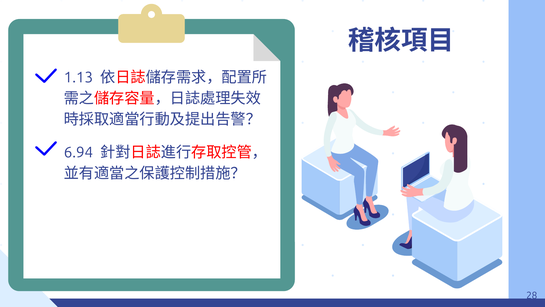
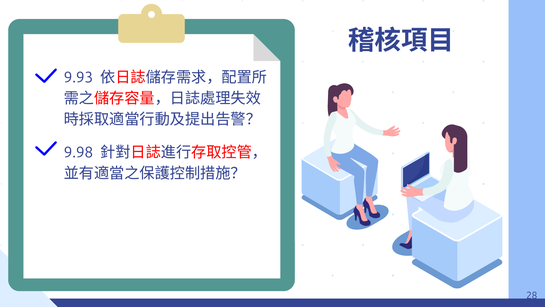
1.13: 1.13 -> 9.93 (78, 77)
6.94: 6.94 -> 9.98 (78, 152)
